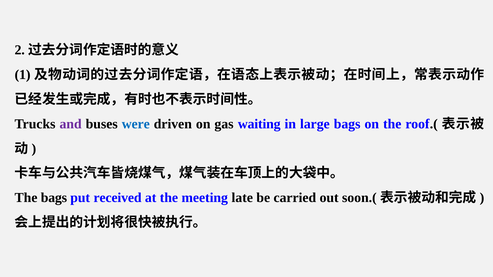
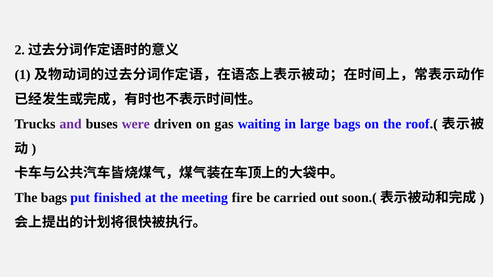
were colour: blue -> purple (136, 124)
received: received -> finished (117, 198)
late: late -> fire (242, 198)
